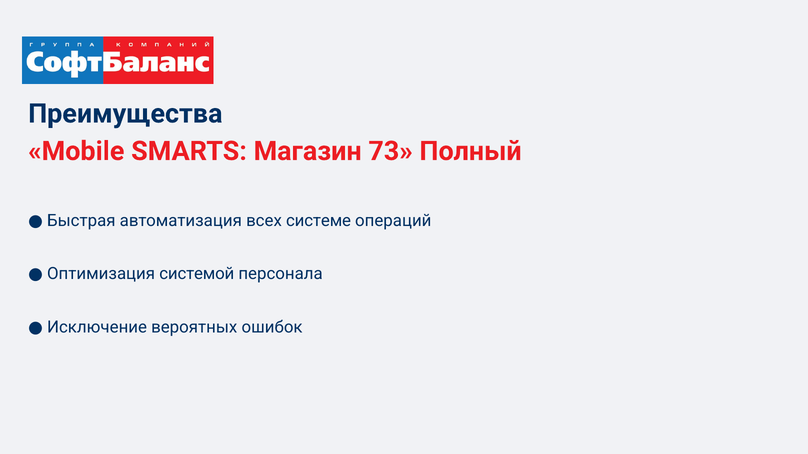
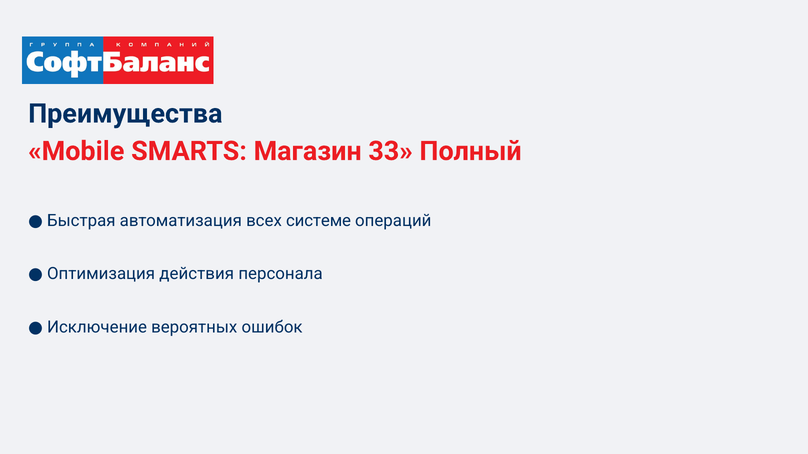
73: 73 -> 33 (391, 151)
системой: системой -> действия (197, 274)
